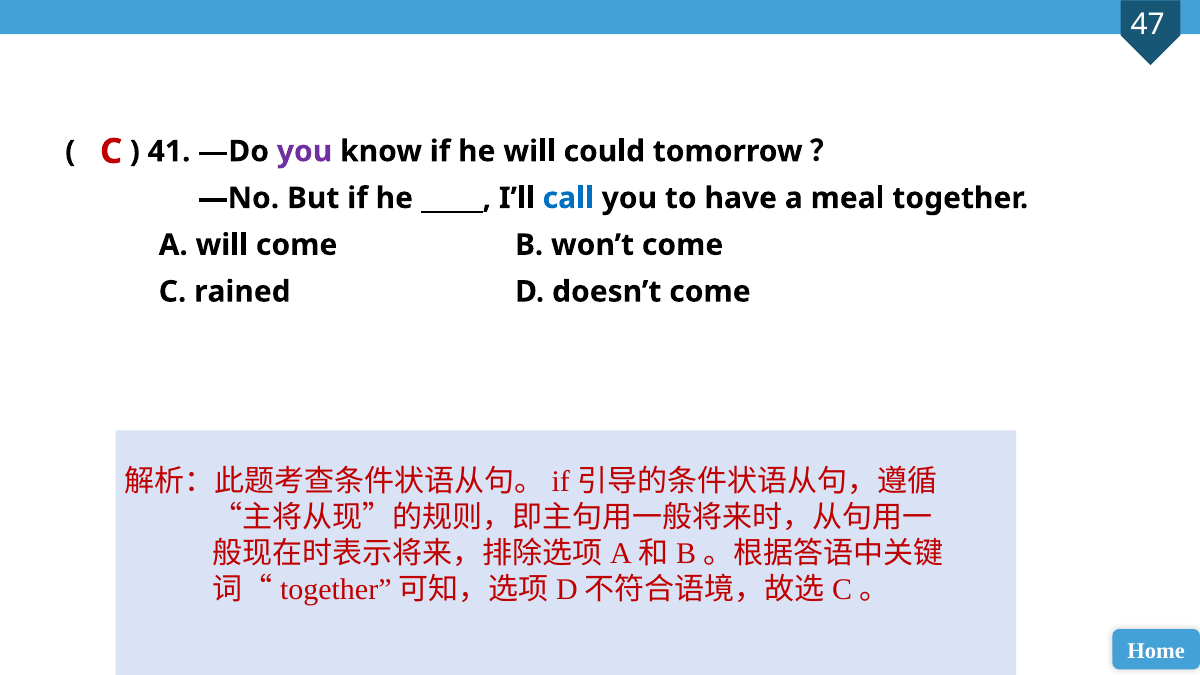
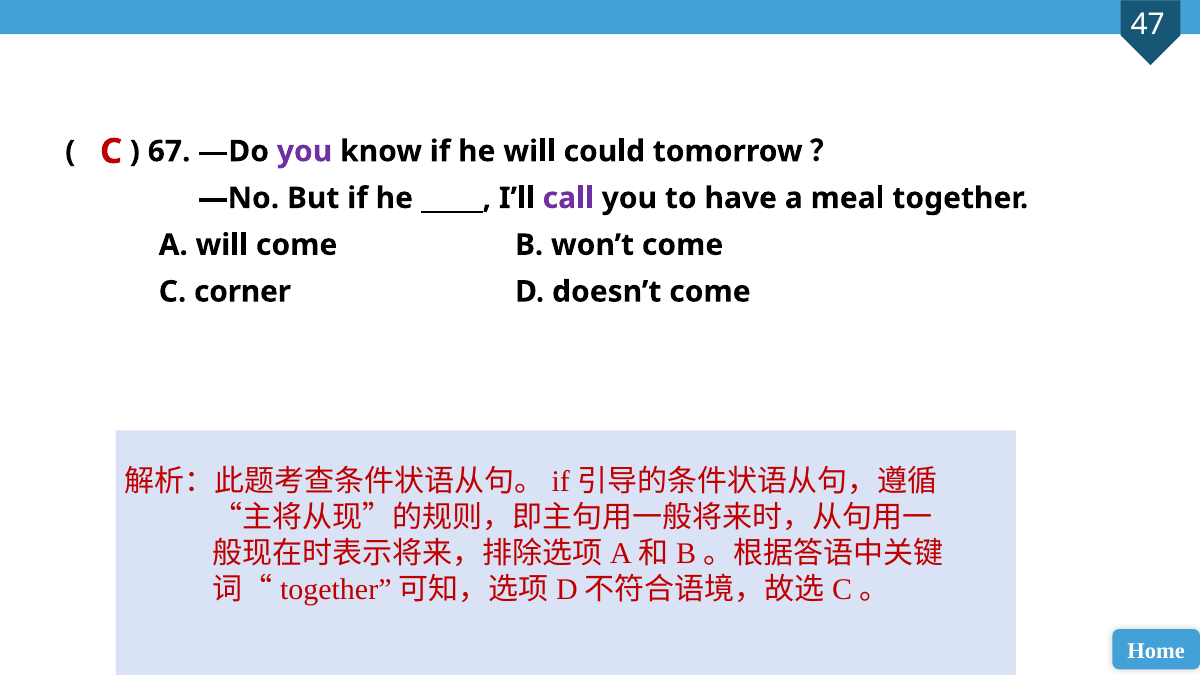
41: 41 -> 67 (169, 151)
call colour: blue -> purple (568, 198)
rained: rained -> corner (243, 292)
